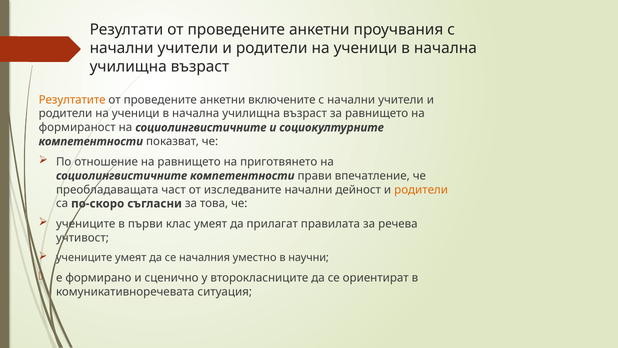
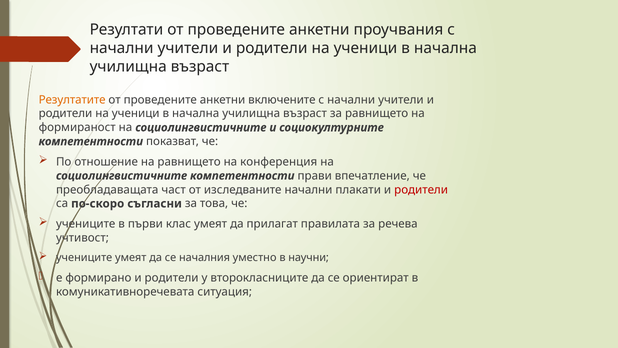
приготвянето: приготвянето -> конференция (279, 162)
дейност: дейност -> плакати (358, 189)
родители colour: orange -> red (421, 189)
формирано и сценично: сценично -> родители (172, 278)
